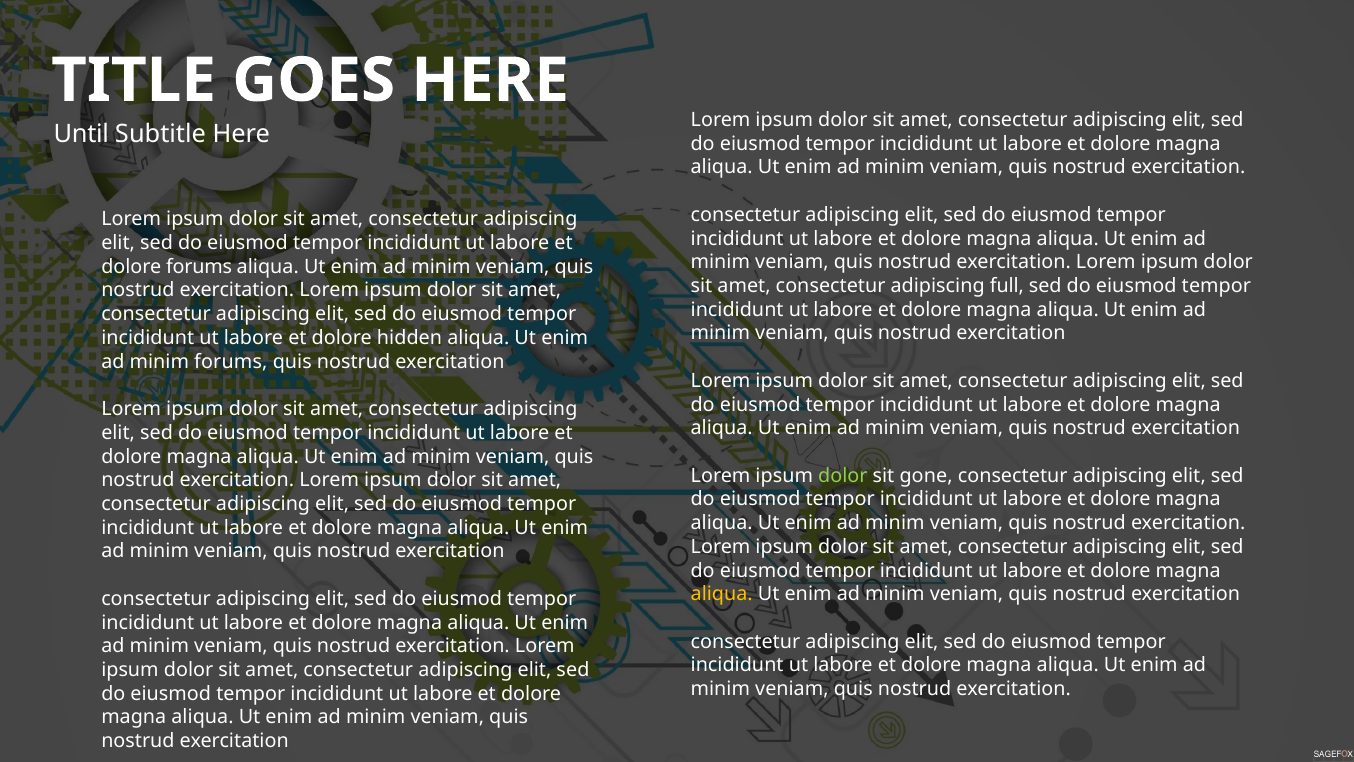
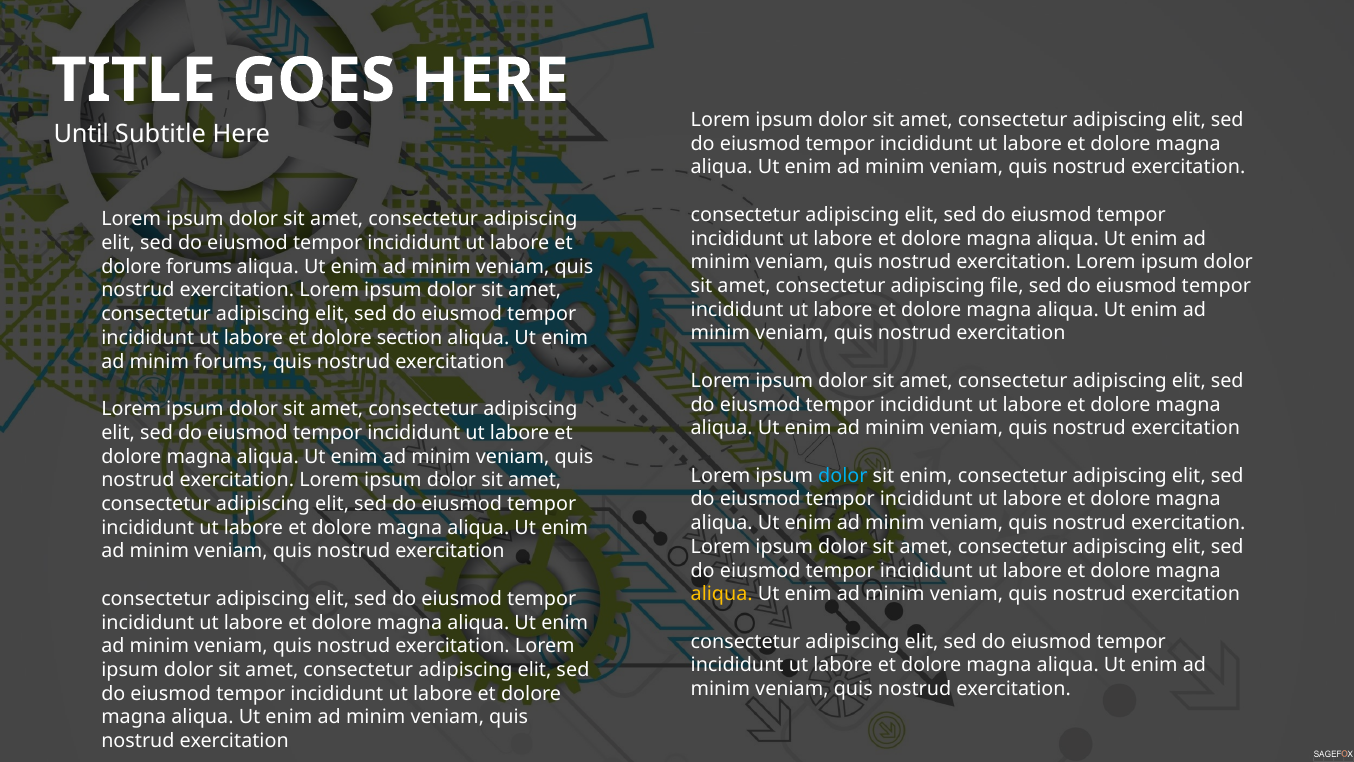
full: full -> file (1007, 286)
hidden: hidden -> section (410, 338)
dolor colour: light green -> light blue (843, 475)
sit gone: gone -> enim (926, 475)
